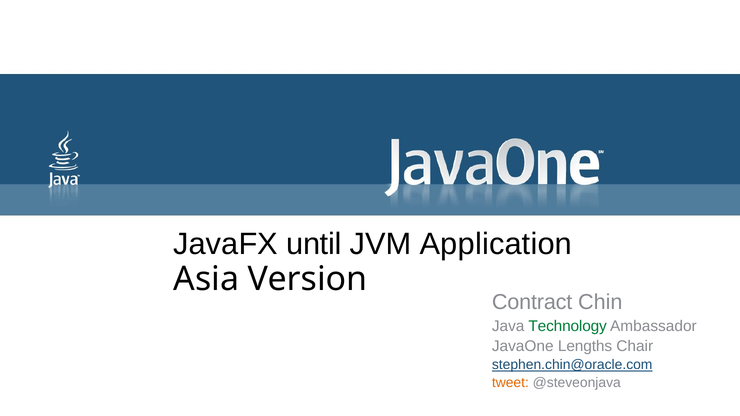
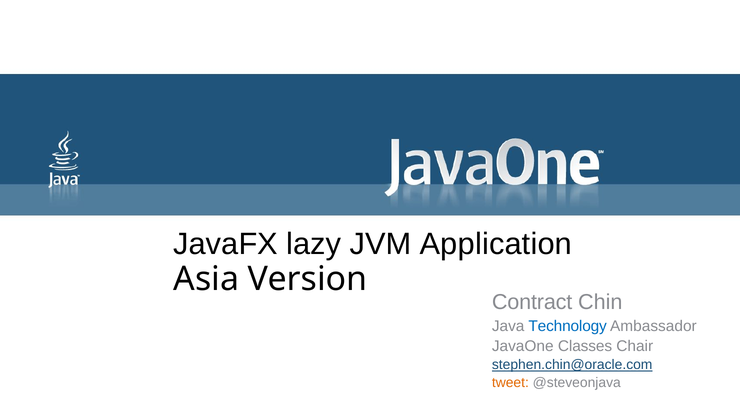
until: until -> lazy (314, 244)
Technology colour: green -> blue (568, 327)
Lengths: Lengths -> Classes (585, 346)
